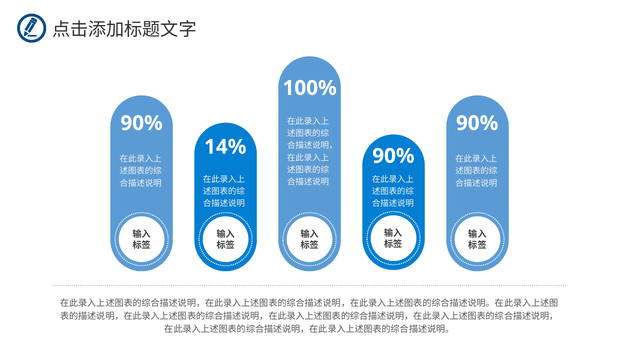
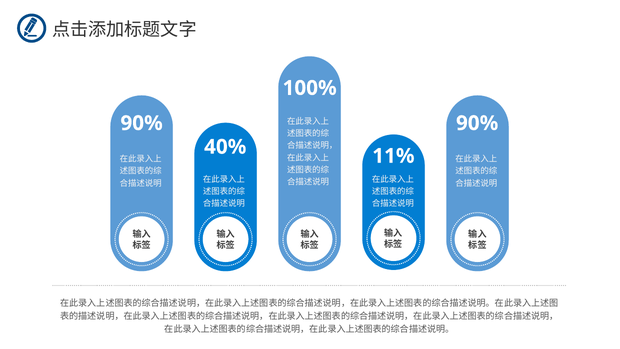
14%: 14% -> 40% (225, 147)
90%: 90% -> 11% (393, 156)
